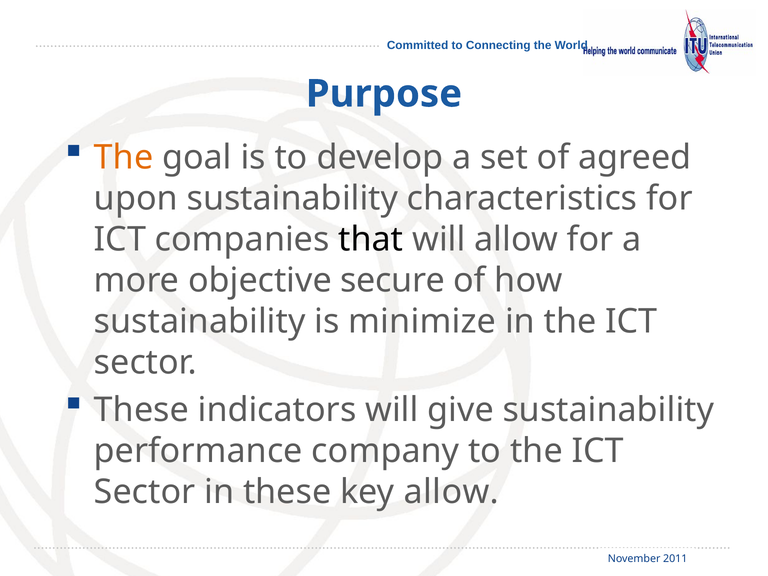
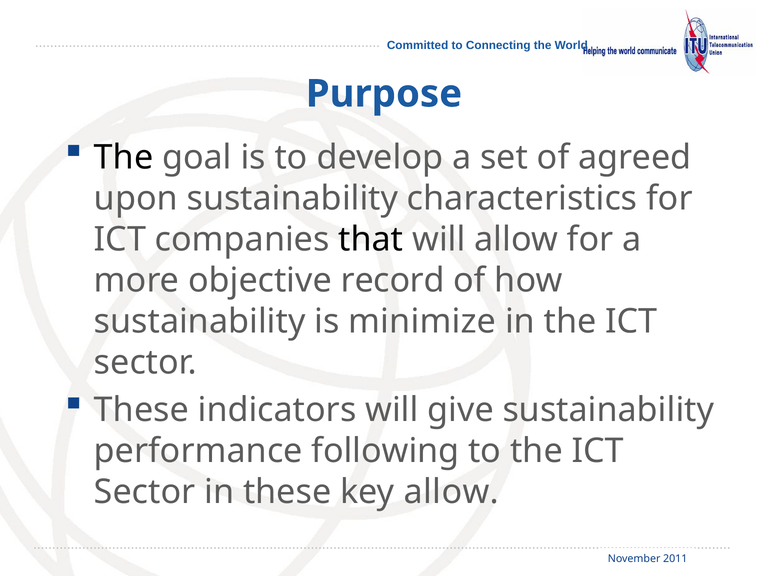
The colour: orange -> black (124, 158)
secure: secure -> record (393, 280)
company: company -> following (385, 451)
